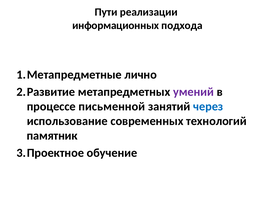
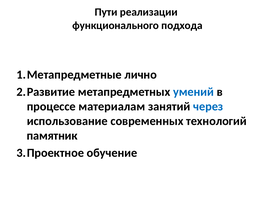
информационных: информационных -> функционального (116, 26)
умений colour: purple -> blue (194, 92)
письменной: письменной -> материалам (112, 107)
